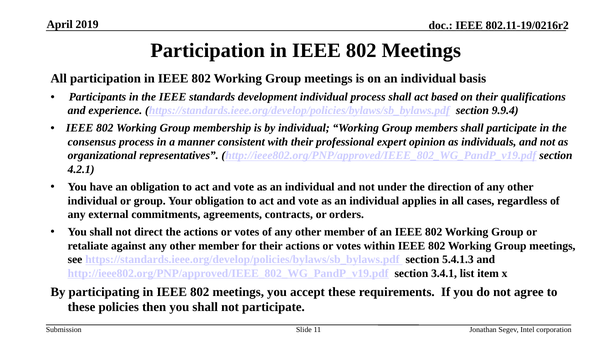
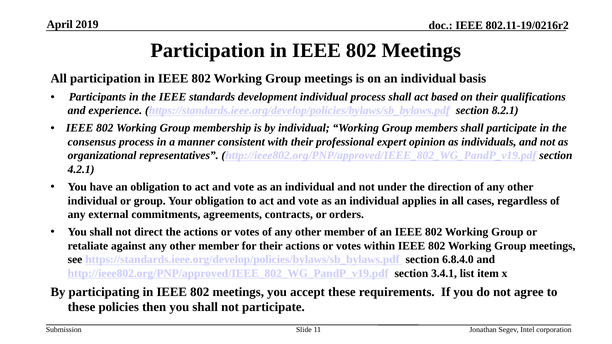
9.9.4: 9.9.4 -> 8.2.1 (505, 111)
5.4.1.3: 5.4.1.3 -> 6.8.4.0 (458, 260)
